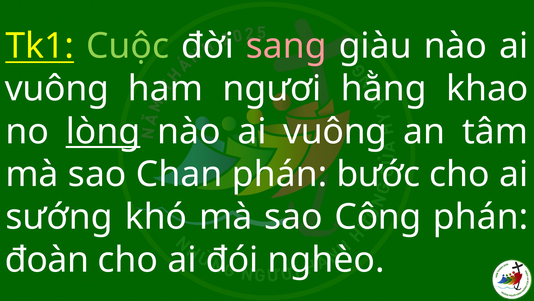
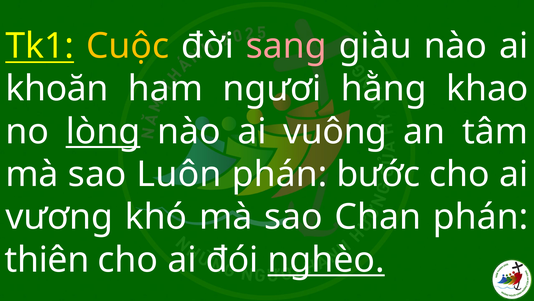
Cuộc colour: light green -> yellow (128, 46)
vuông: vuông -> khoăn (57, 89)
Chan: Chan -> Luôn (179, 174)
sướng: sướng -> vương (59, 217)
Công: Công -> Chan (378, 217)
đoàn: đoàn -> thiên (47, 259)
nghèo underline: none -> present (326, 259)
